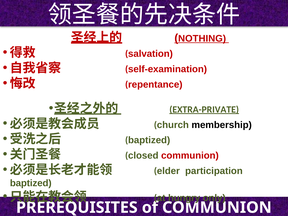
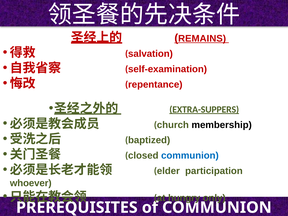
NOTHING: NOTHING -> REMAINS (202, 38)
EXTRA-PRIVATE: EXTRA-PRIVATE -> EXTRA-SUPPERS (204, 110)
communion colour: red -> blue (190, 156)
baptized: baptized -> whoever (31, 183)
